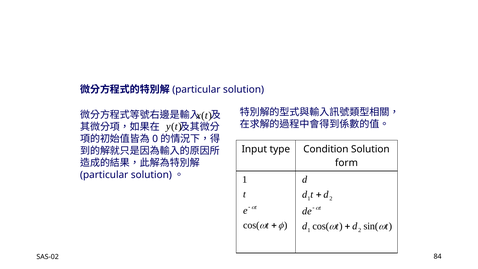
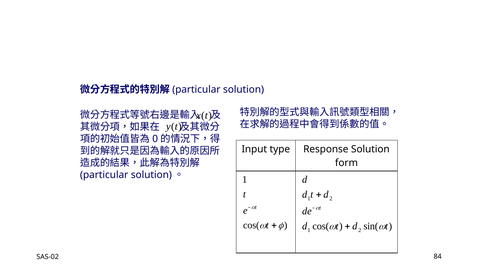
Condition: Condition -> Response (326, 149)
